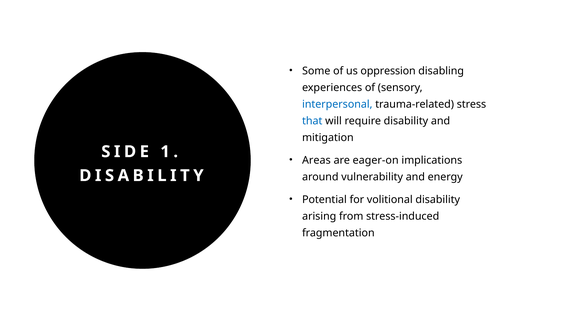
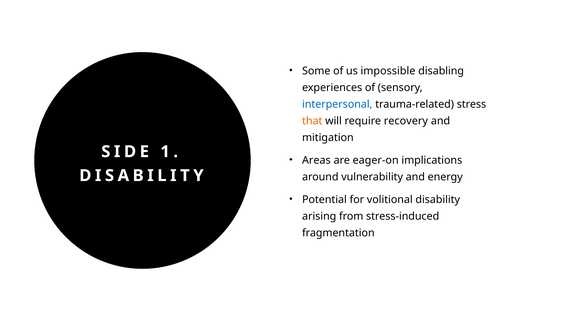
oppression: oppression -> impossible (388, 71)
that colour: blue -> orange (312, 121)
require disability: disability -> recovery (406, 121)
